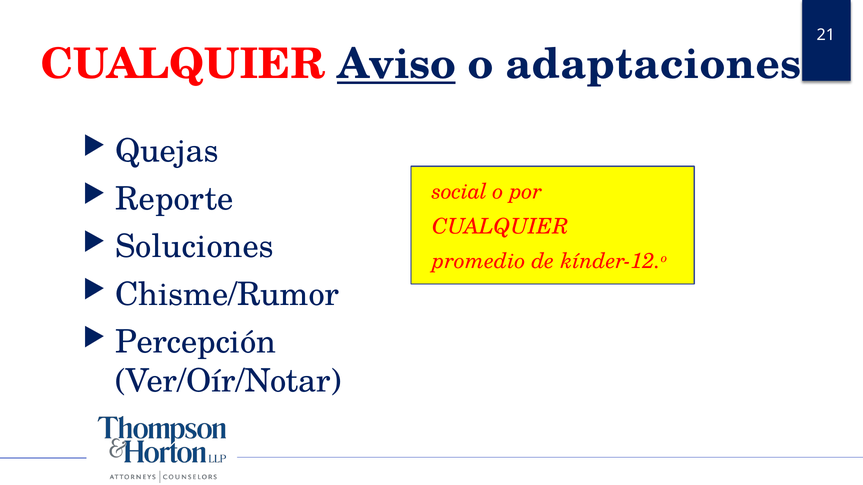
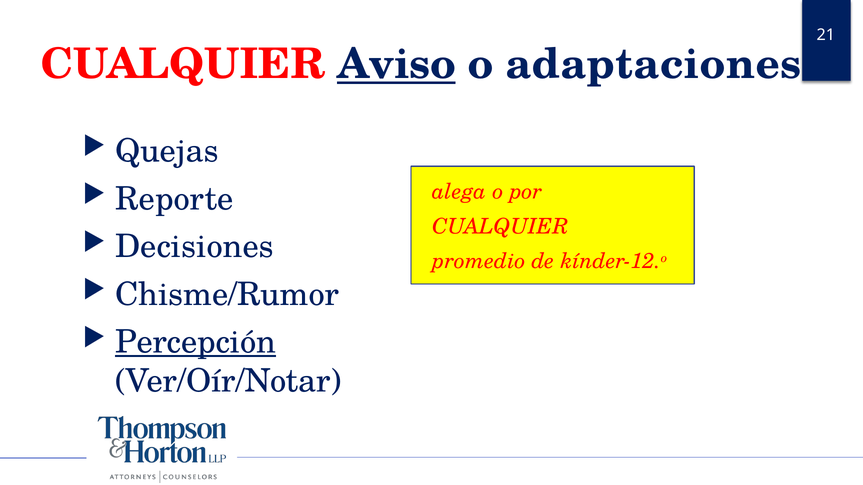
social: social -> alega (459, 192)
Soluciones: Soluciones -> Decisiones (194, 247)
Percepción underline: none -> present (195, 343)
